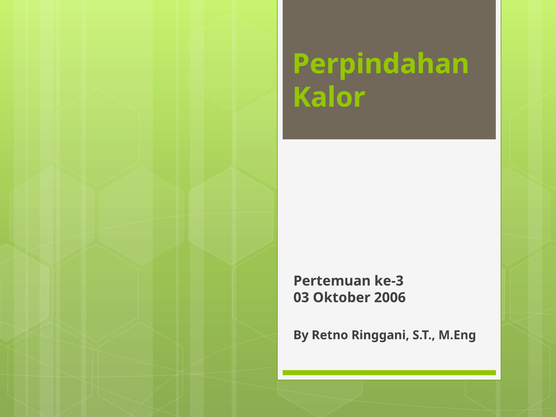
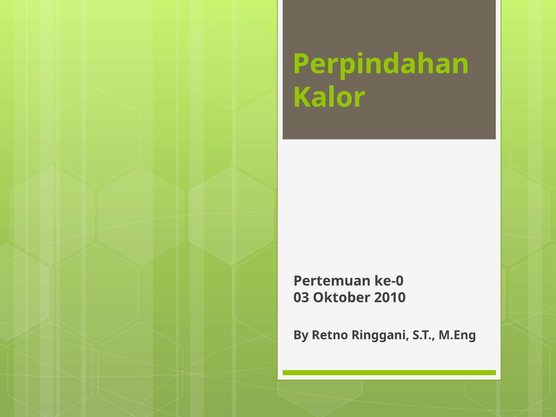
ke-3: ke-3 -> ke-0 (389, 281)
2006: 2006 -> 2010 (390, 298)
